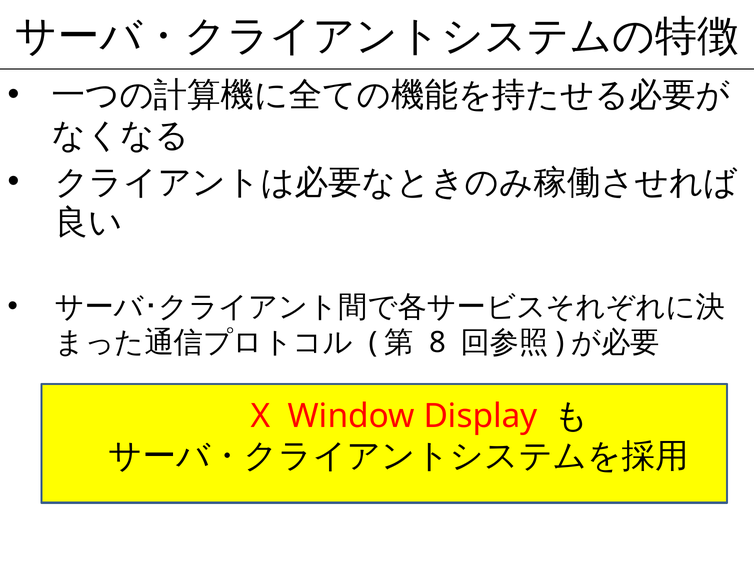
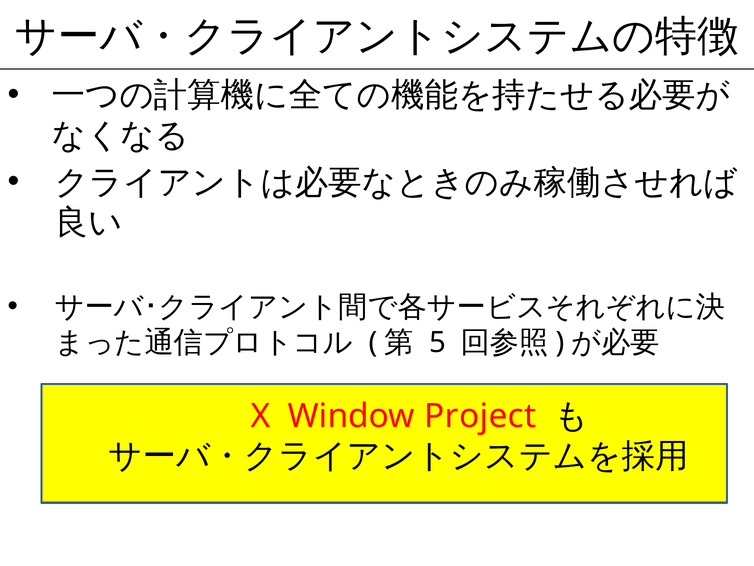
8: 8 -> 5 (438, 342)
Display: Display -> Project (480, 416)
